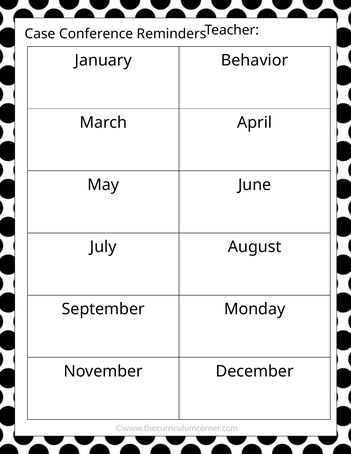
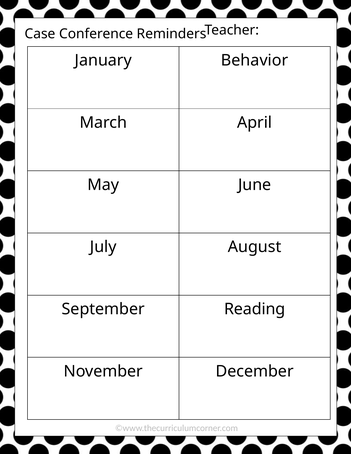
Monday: Monday -> Reading (255, 309)
